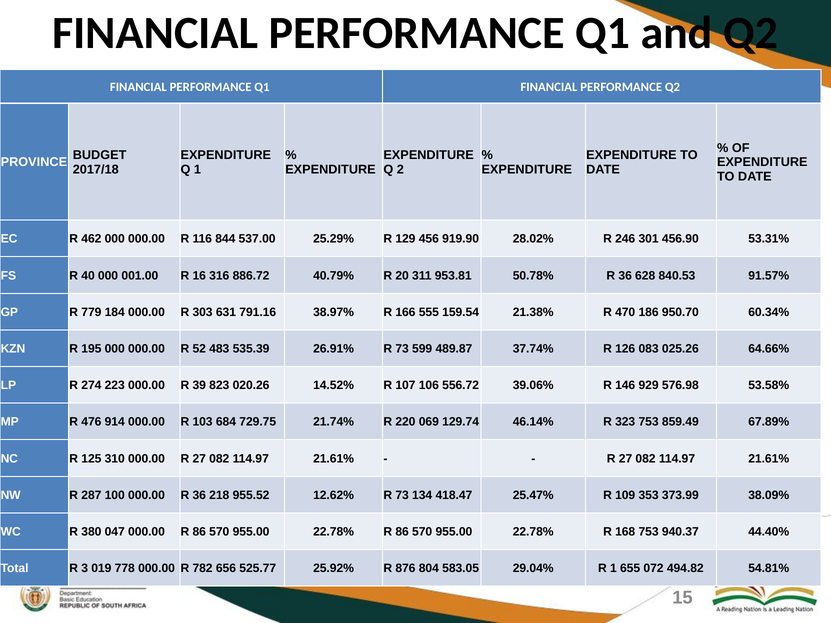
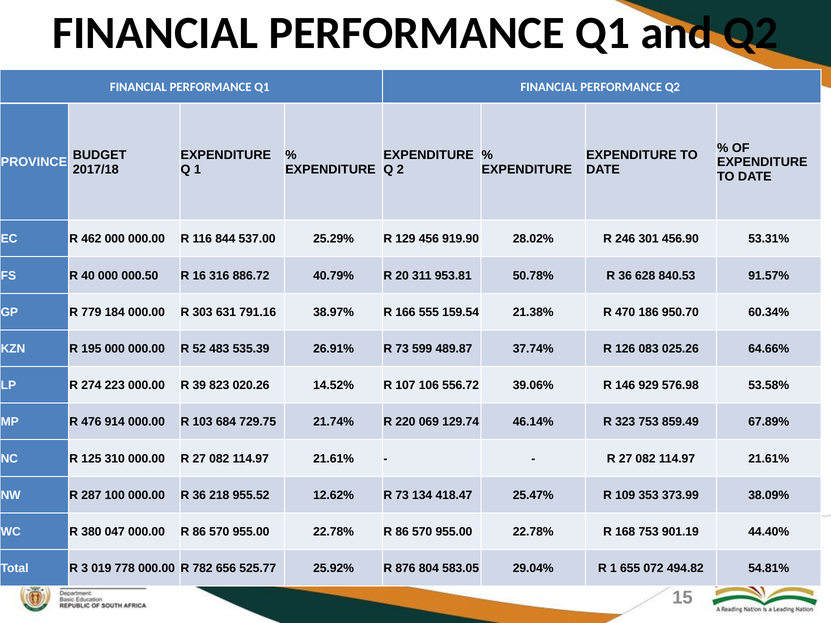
001.00: 001.00 -> 000.50 (140, 276)
940.37: 940.37 -> 901.19 (680, 532)
